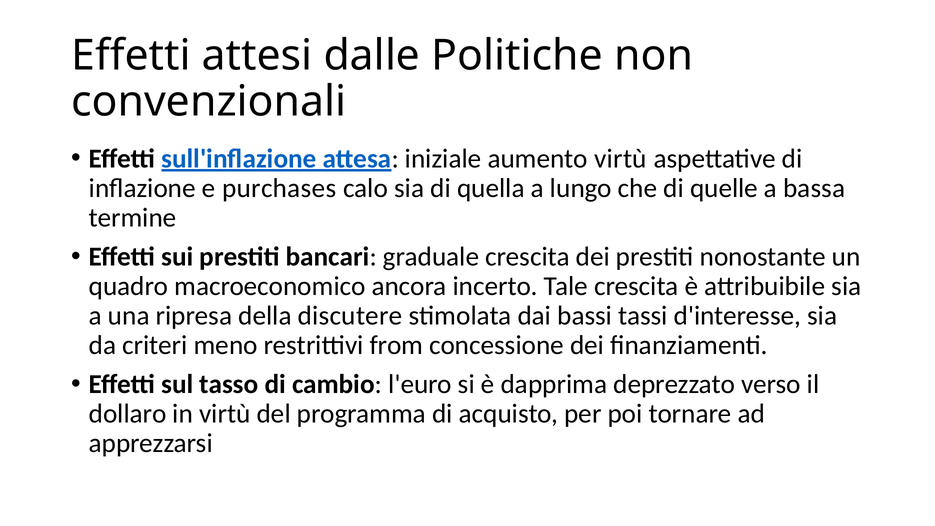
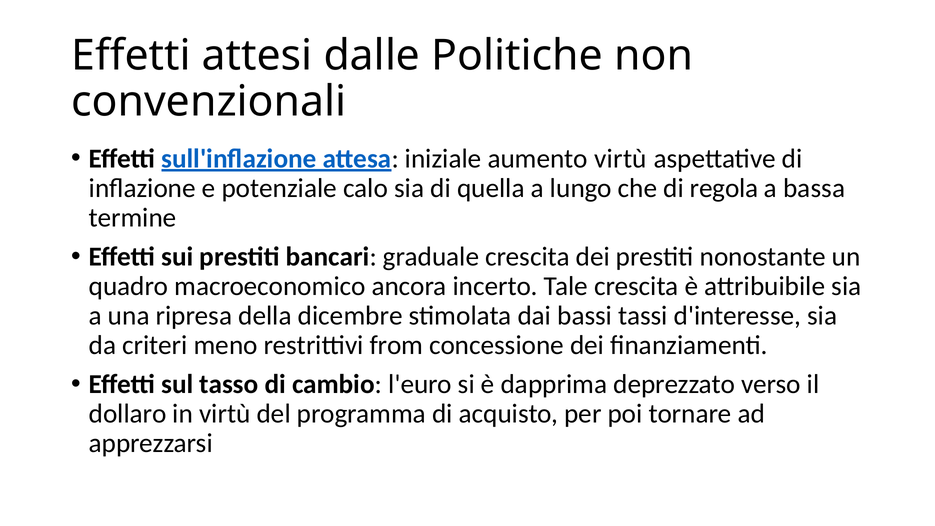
purchases: purchases -> potenziale (279, 188)
quelle: quelle -> regola (724, 188)
discutere: discutere -> dicembre (350, 316)
